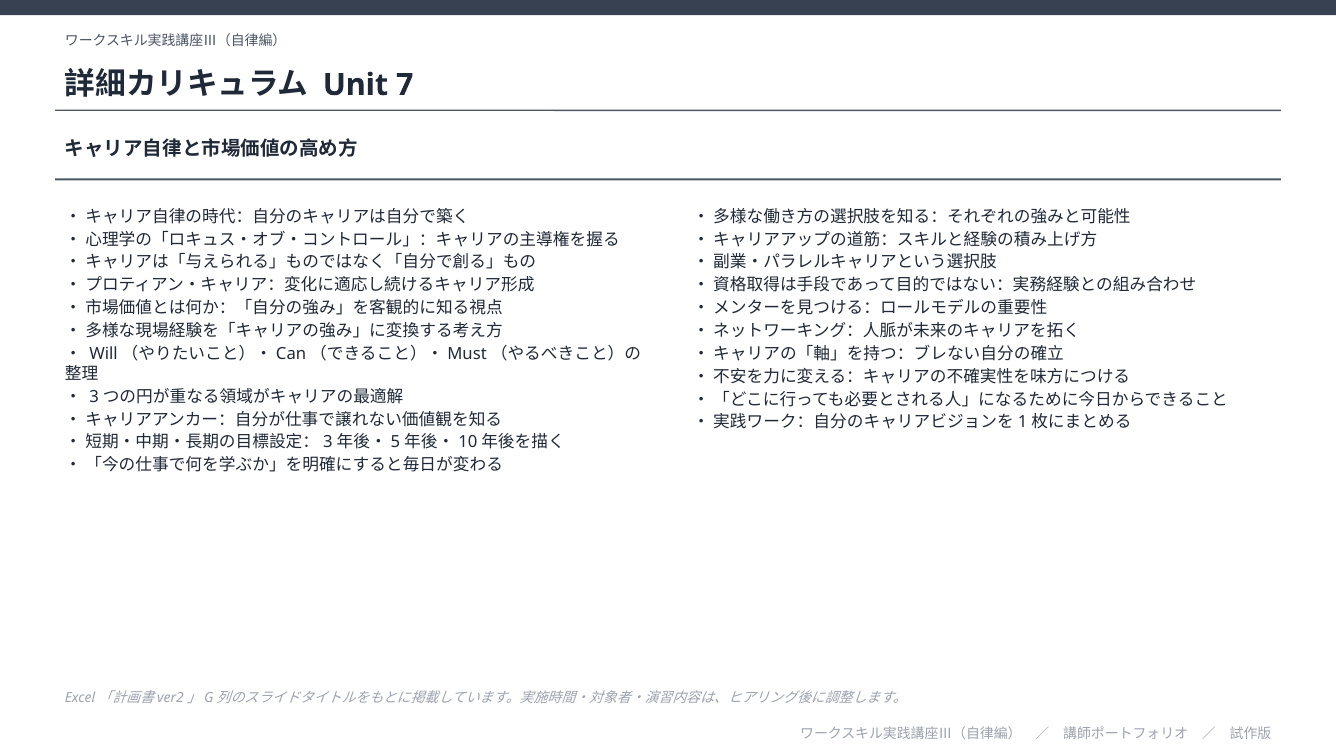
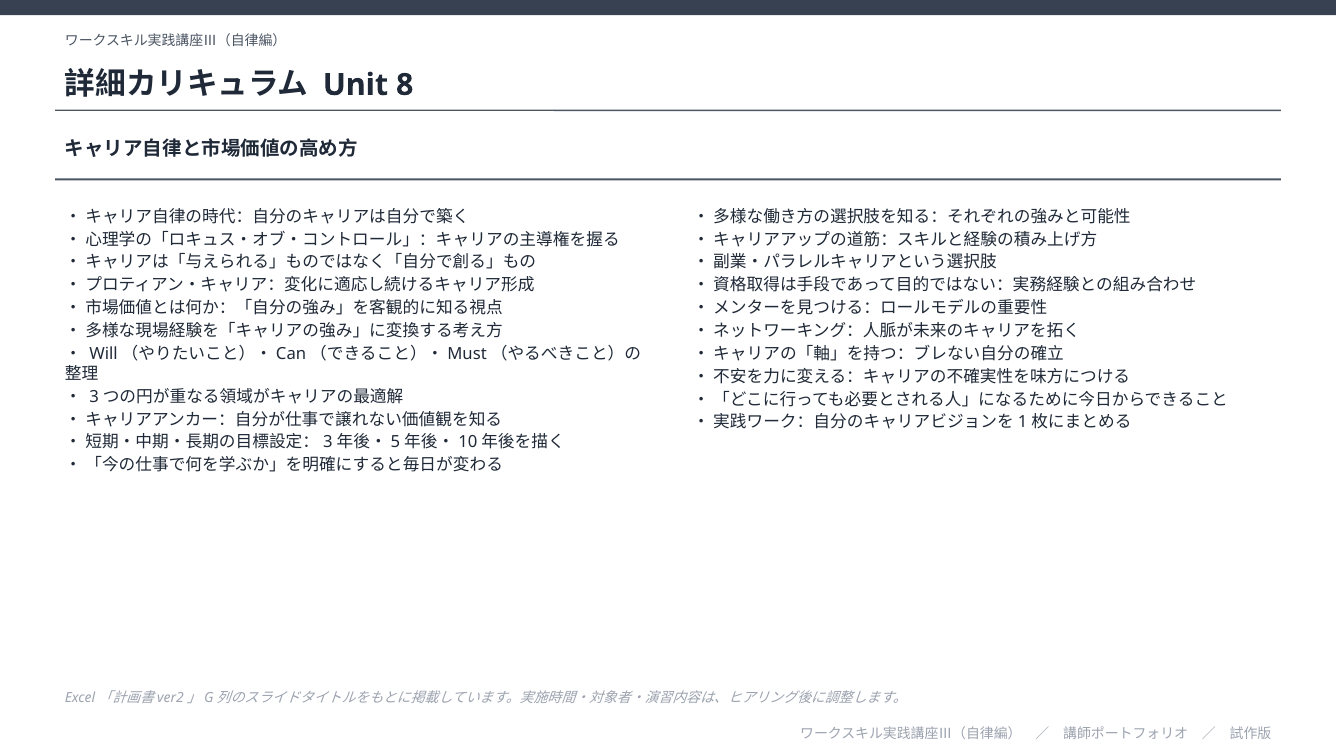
7: 7 -> 8 (405, 85)
